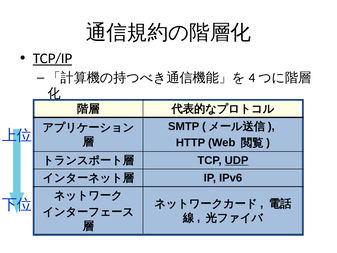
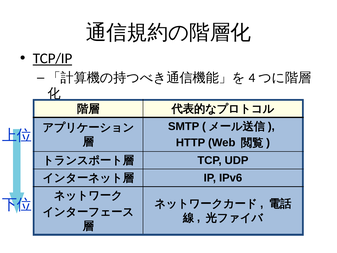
UDP underline: present -> none (237, 160)
